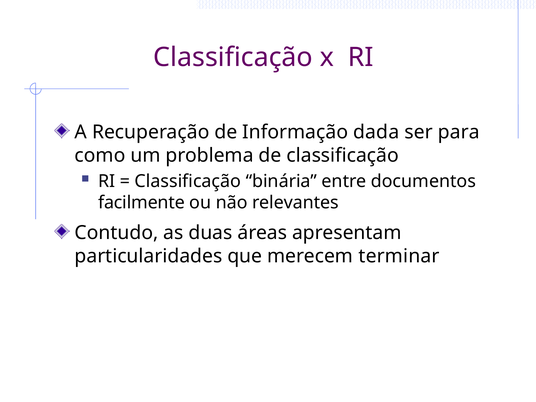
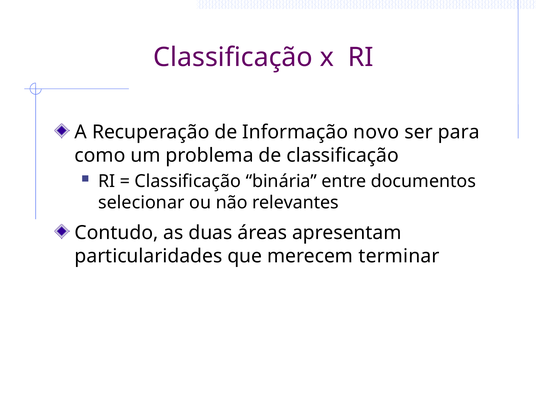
dada: dada -> novo (376, 132)
facilmente: facilmente -> selecionar (141, 203)
